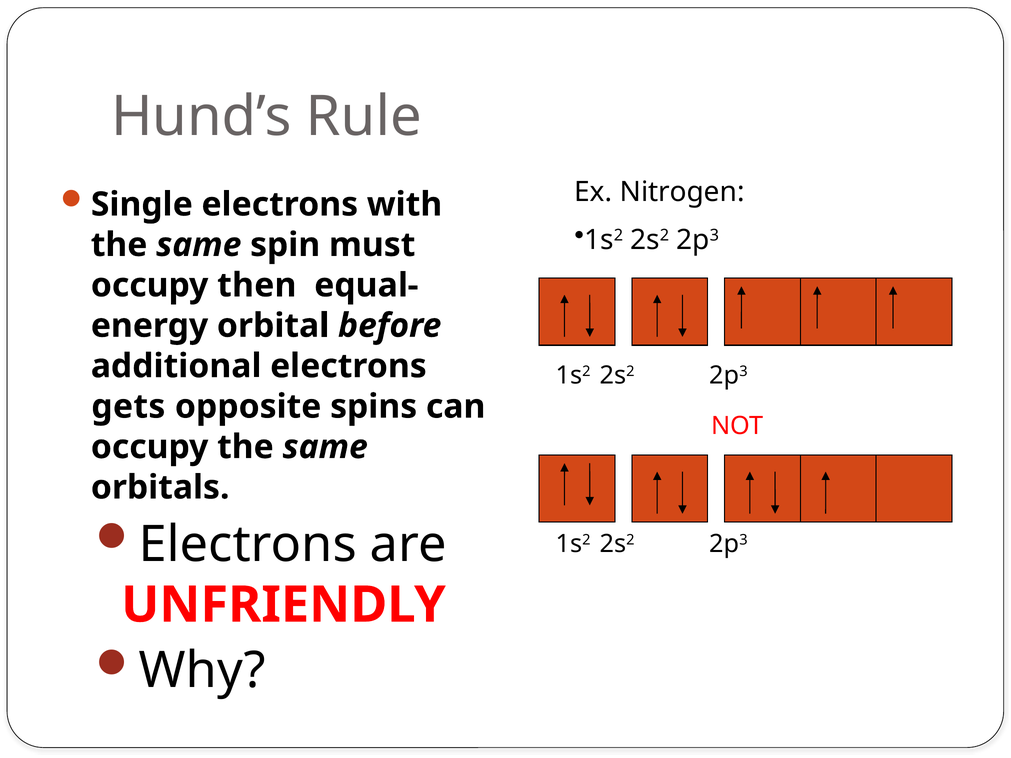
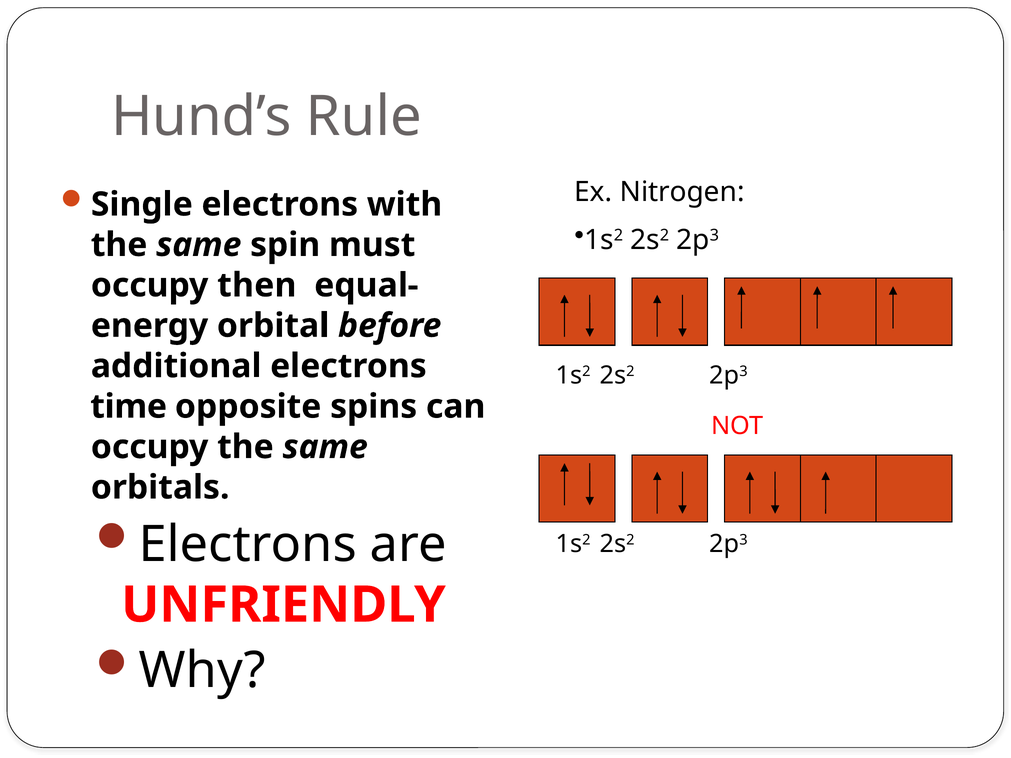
gets: gets -> time (129, 407)
